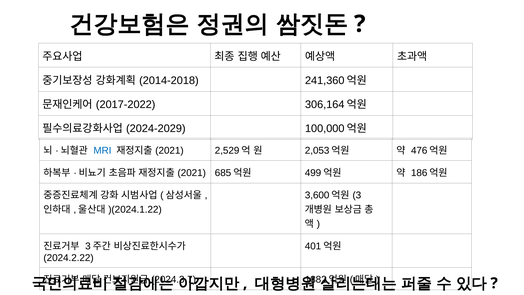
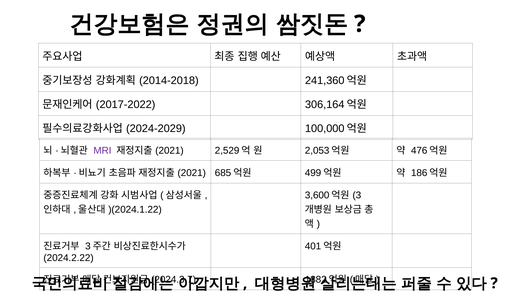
MRI colour: blue -> purple (102, 150)
